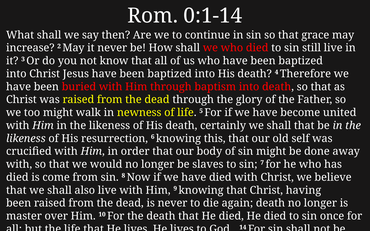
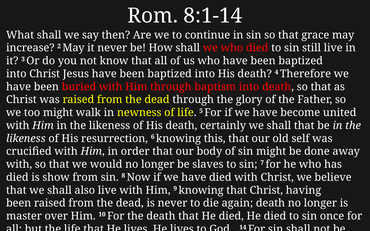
0:1-14: 0:1-14 -> 8:1-14 (213, 16)
come: come -> show (56, 177)
